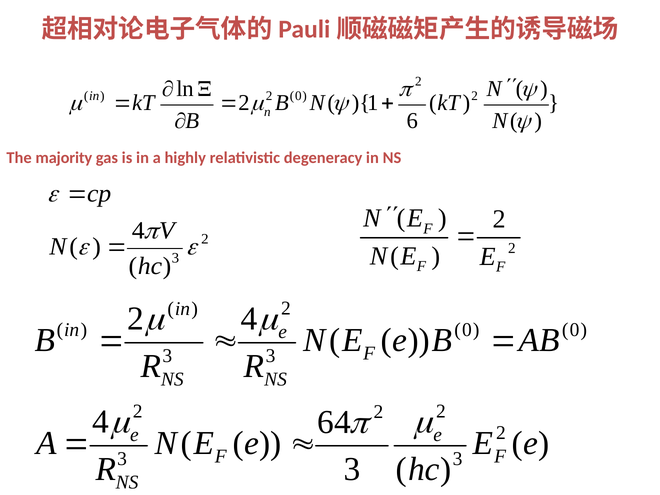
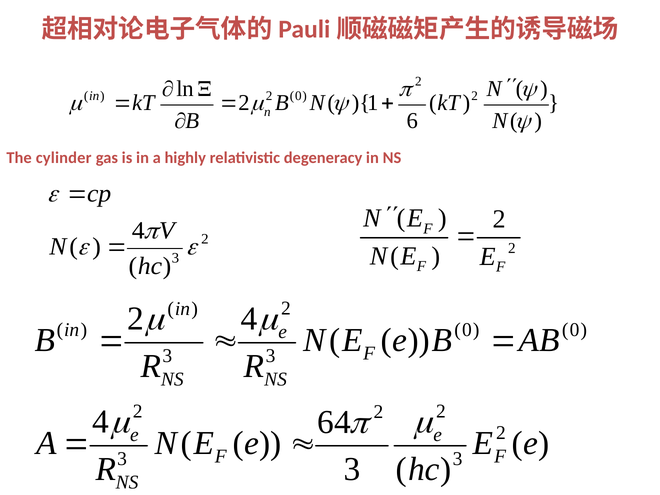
majority: majority -> cylinder (64, 158)
